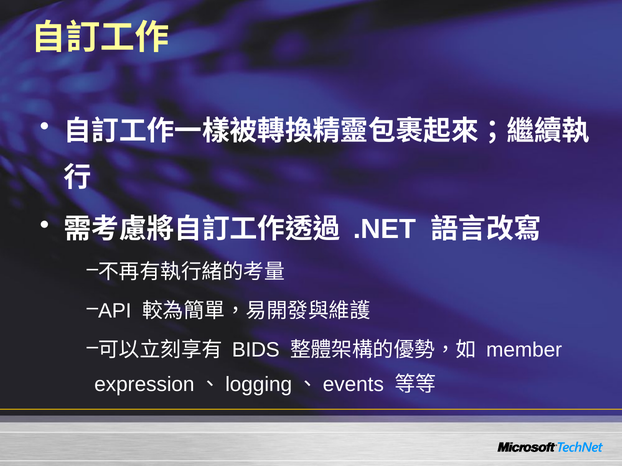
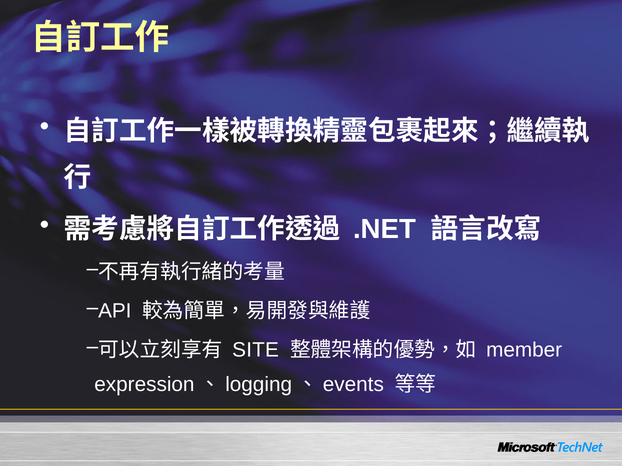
BIDS: BIDS -> SITE (256, 350)
